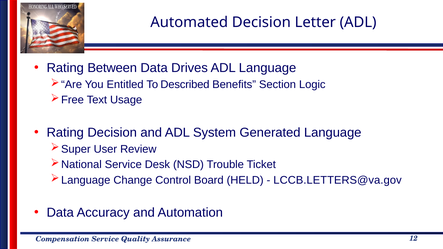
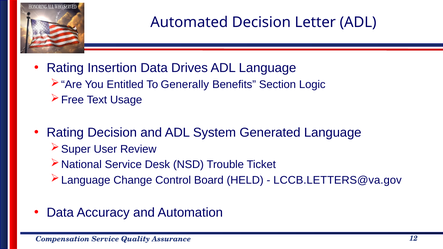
Between: Between -> Insertion (112, 68)
Described: Described -> Generally (185, 85)
